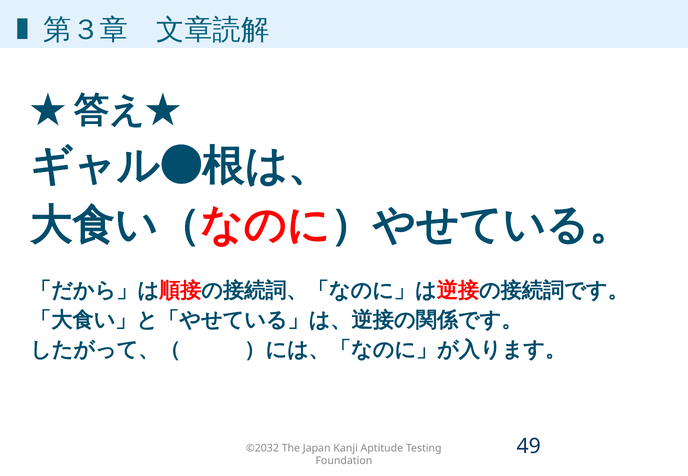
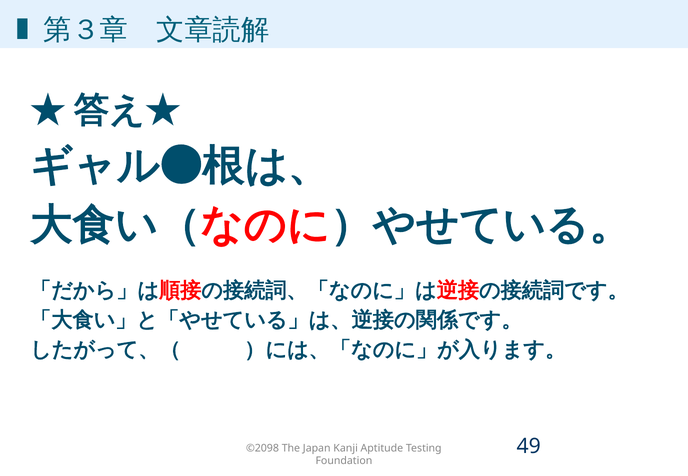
©2032: ©2032 -> ©2098 (262, 449)
